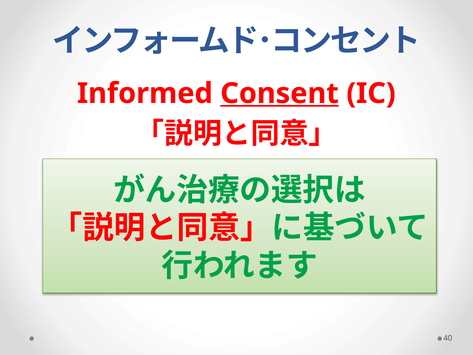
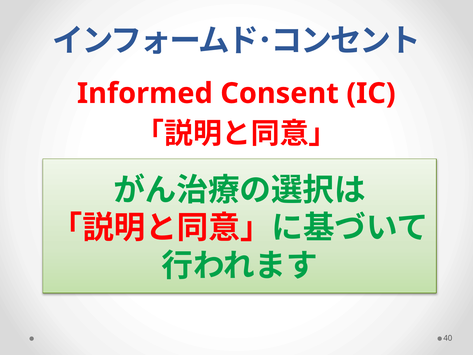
Consent underline: present -> none (280, 93)
